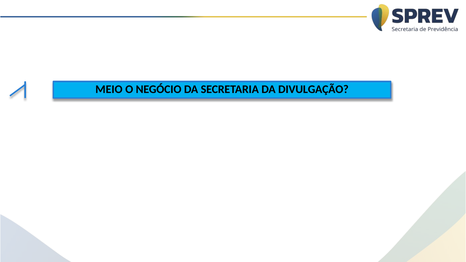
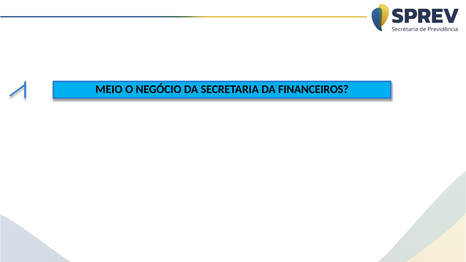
DIVULGAÇÃO: DIVULGAÇÃO -> FINANCEIROS (313, 89)
